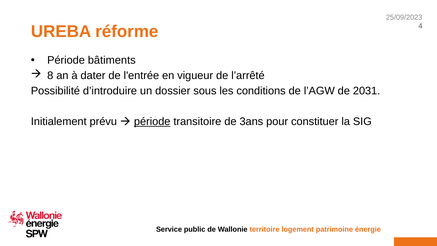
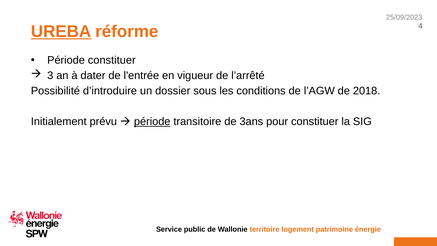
UREBA underline: none -> present (61, 31)
Période bâtiments: bâtiments -> constituer (112, 60)
8: 8 -> 3 (50, 76)
2031: 2031 -> 2018 (367, 91)
